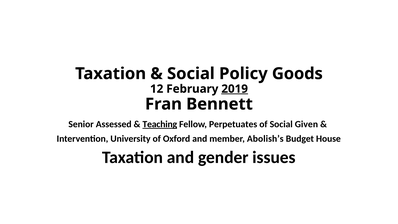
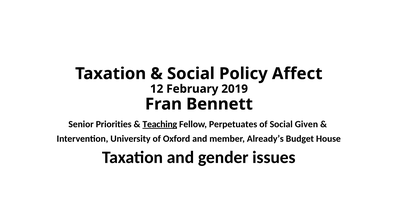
Goods: Goods -> Affect (297, 74)
2019 underline: present -> none (235, 89)
Assessed: Assessed -> Priorities (114, 124)
Abolish’s: Abolish’s -> Already’s (265, 139)
